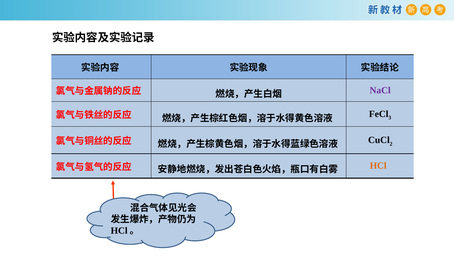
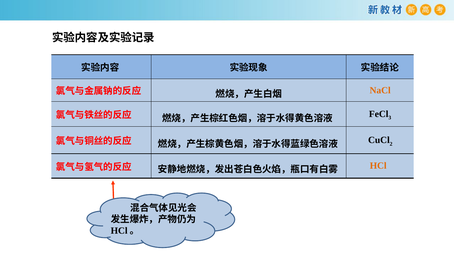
NaCl colour: purple -> orange (380, 91)
